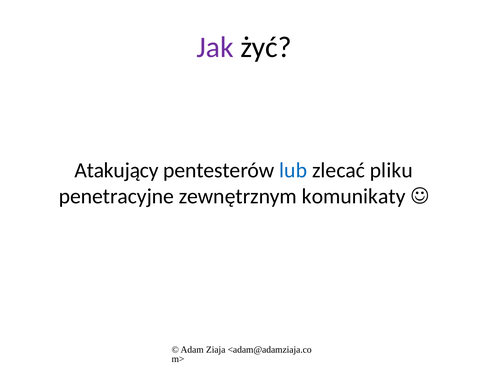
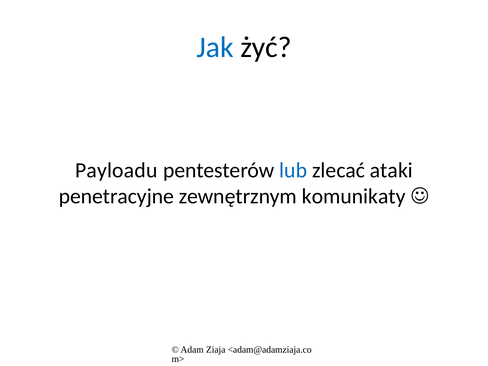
Jak colour: purple -> blue (215, 47)
Atakujący: Atakujący -> Payloadu (116, 170)
pliku: pliku -> ataki (391, 170)
